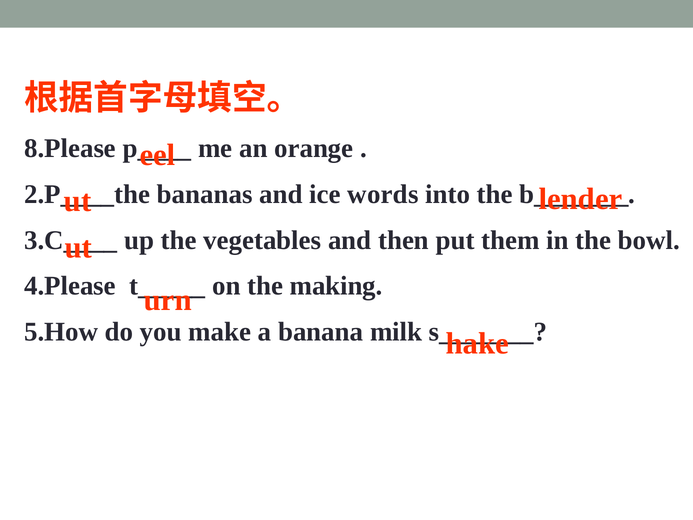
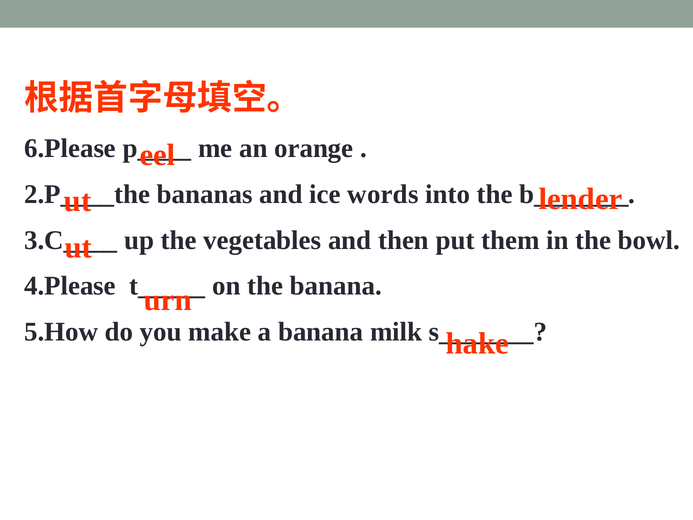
8.Please: 8.Please -> 6.Please (70, 148)
the making: making -> banana (336, 286)
